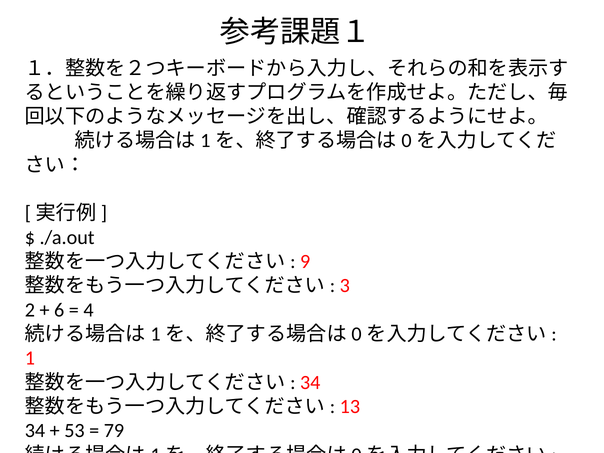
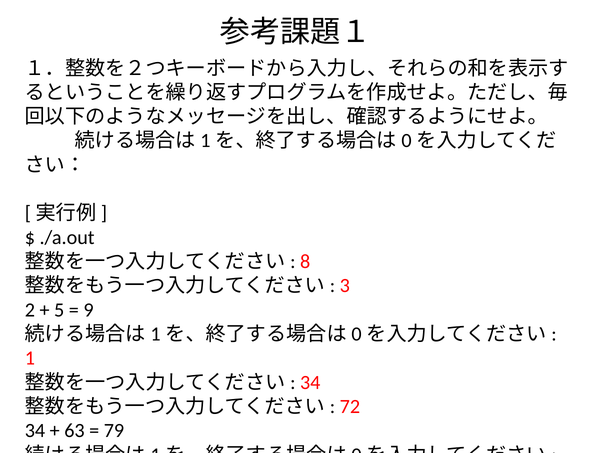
9: 9 -> 8 (305, 262)
6: 6 -> 5 (59, 310)
4: 4 -> 9 (89, 310)
13: 13 -> 72 (350, 407)
53: 53 -> 63 (74, 431)
